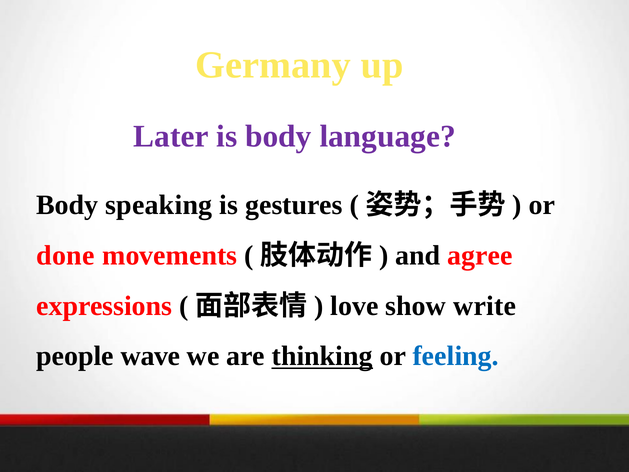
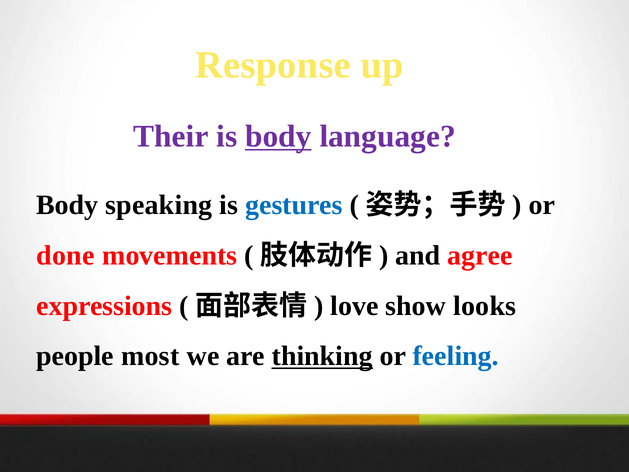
Germany: Germany -> Response (273, 65)
Later: Later -> Their (171, 136)
body underline: none -> present (278, 136)
gestures colour: black -> blue (294, 205)
write: write -> looks (485, 306)
wave: wave -> most (150, 356)
